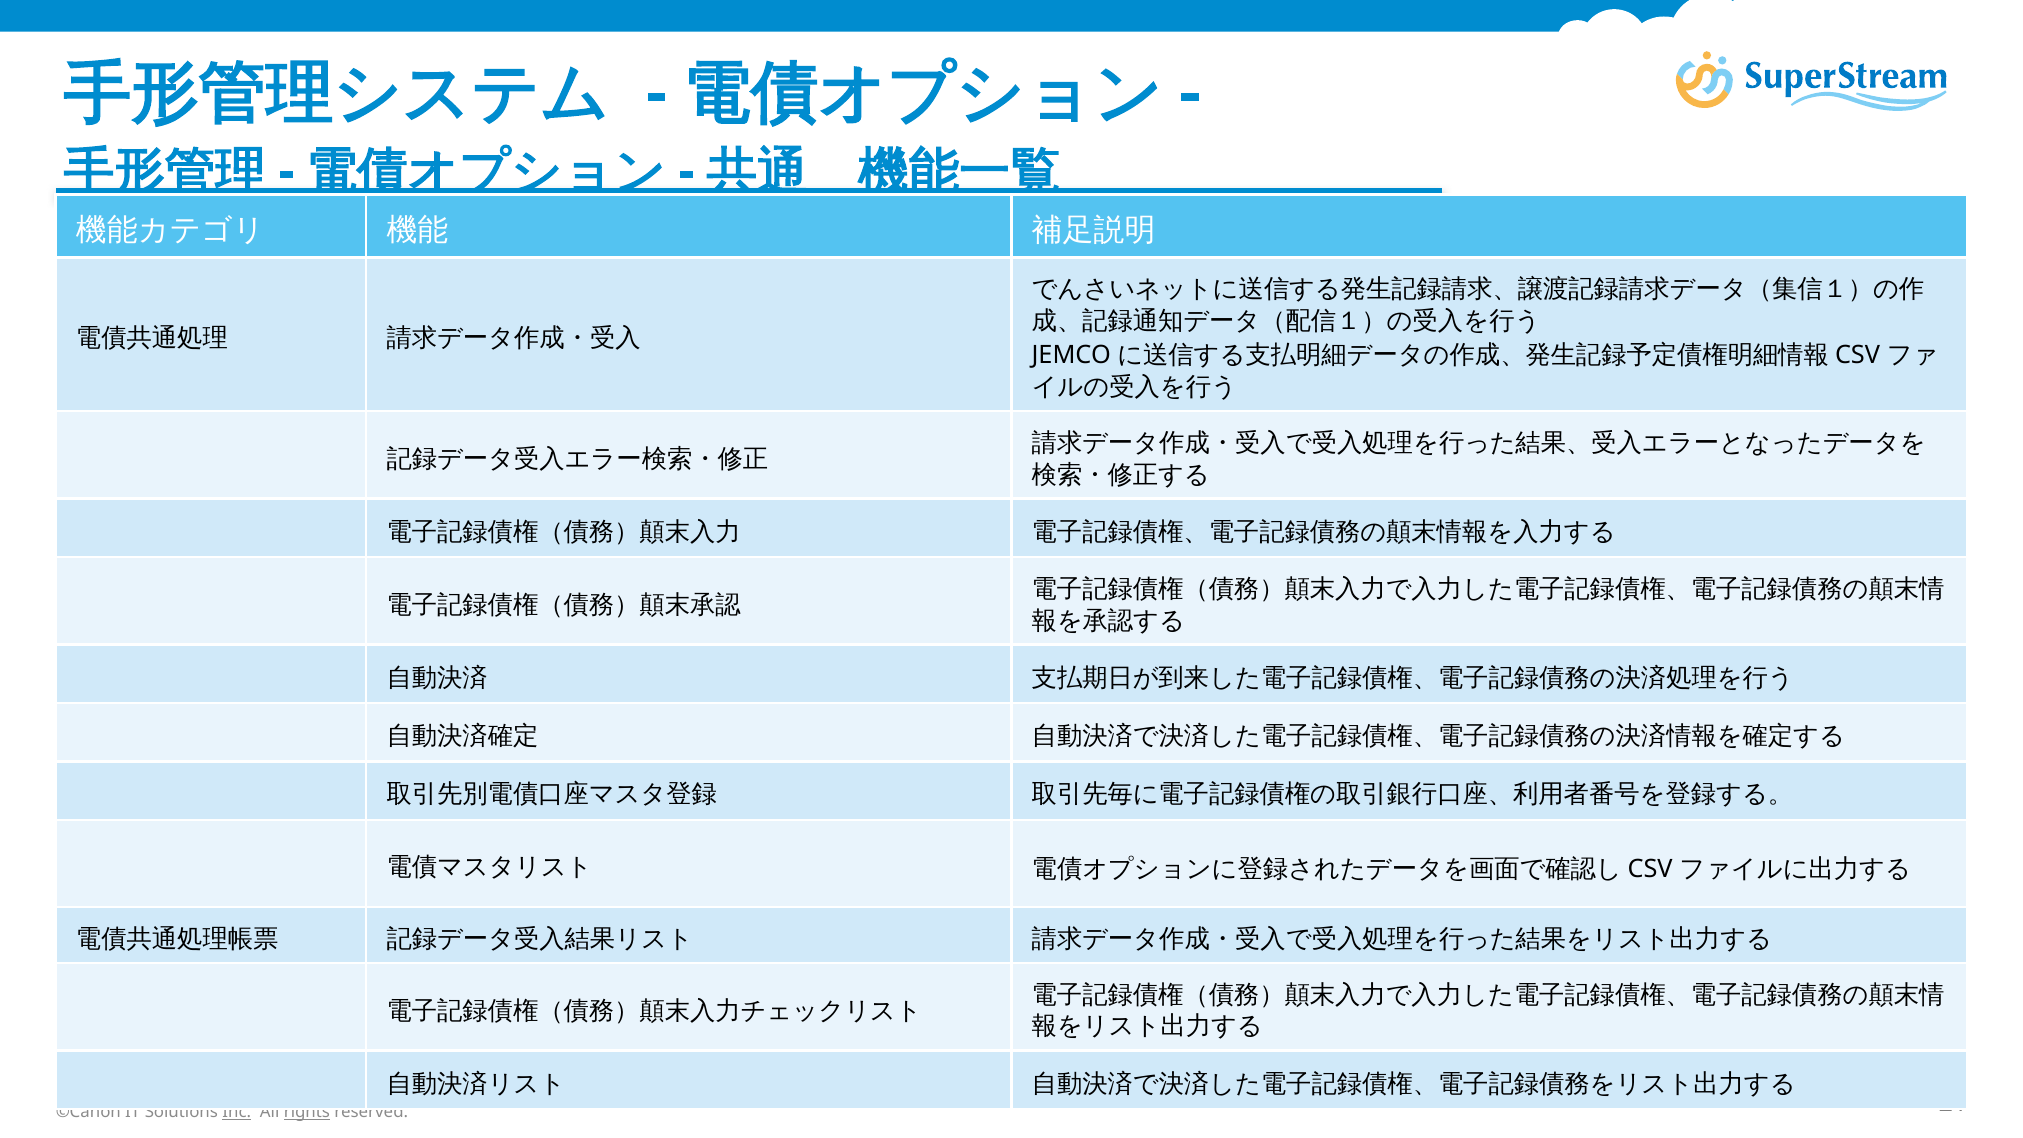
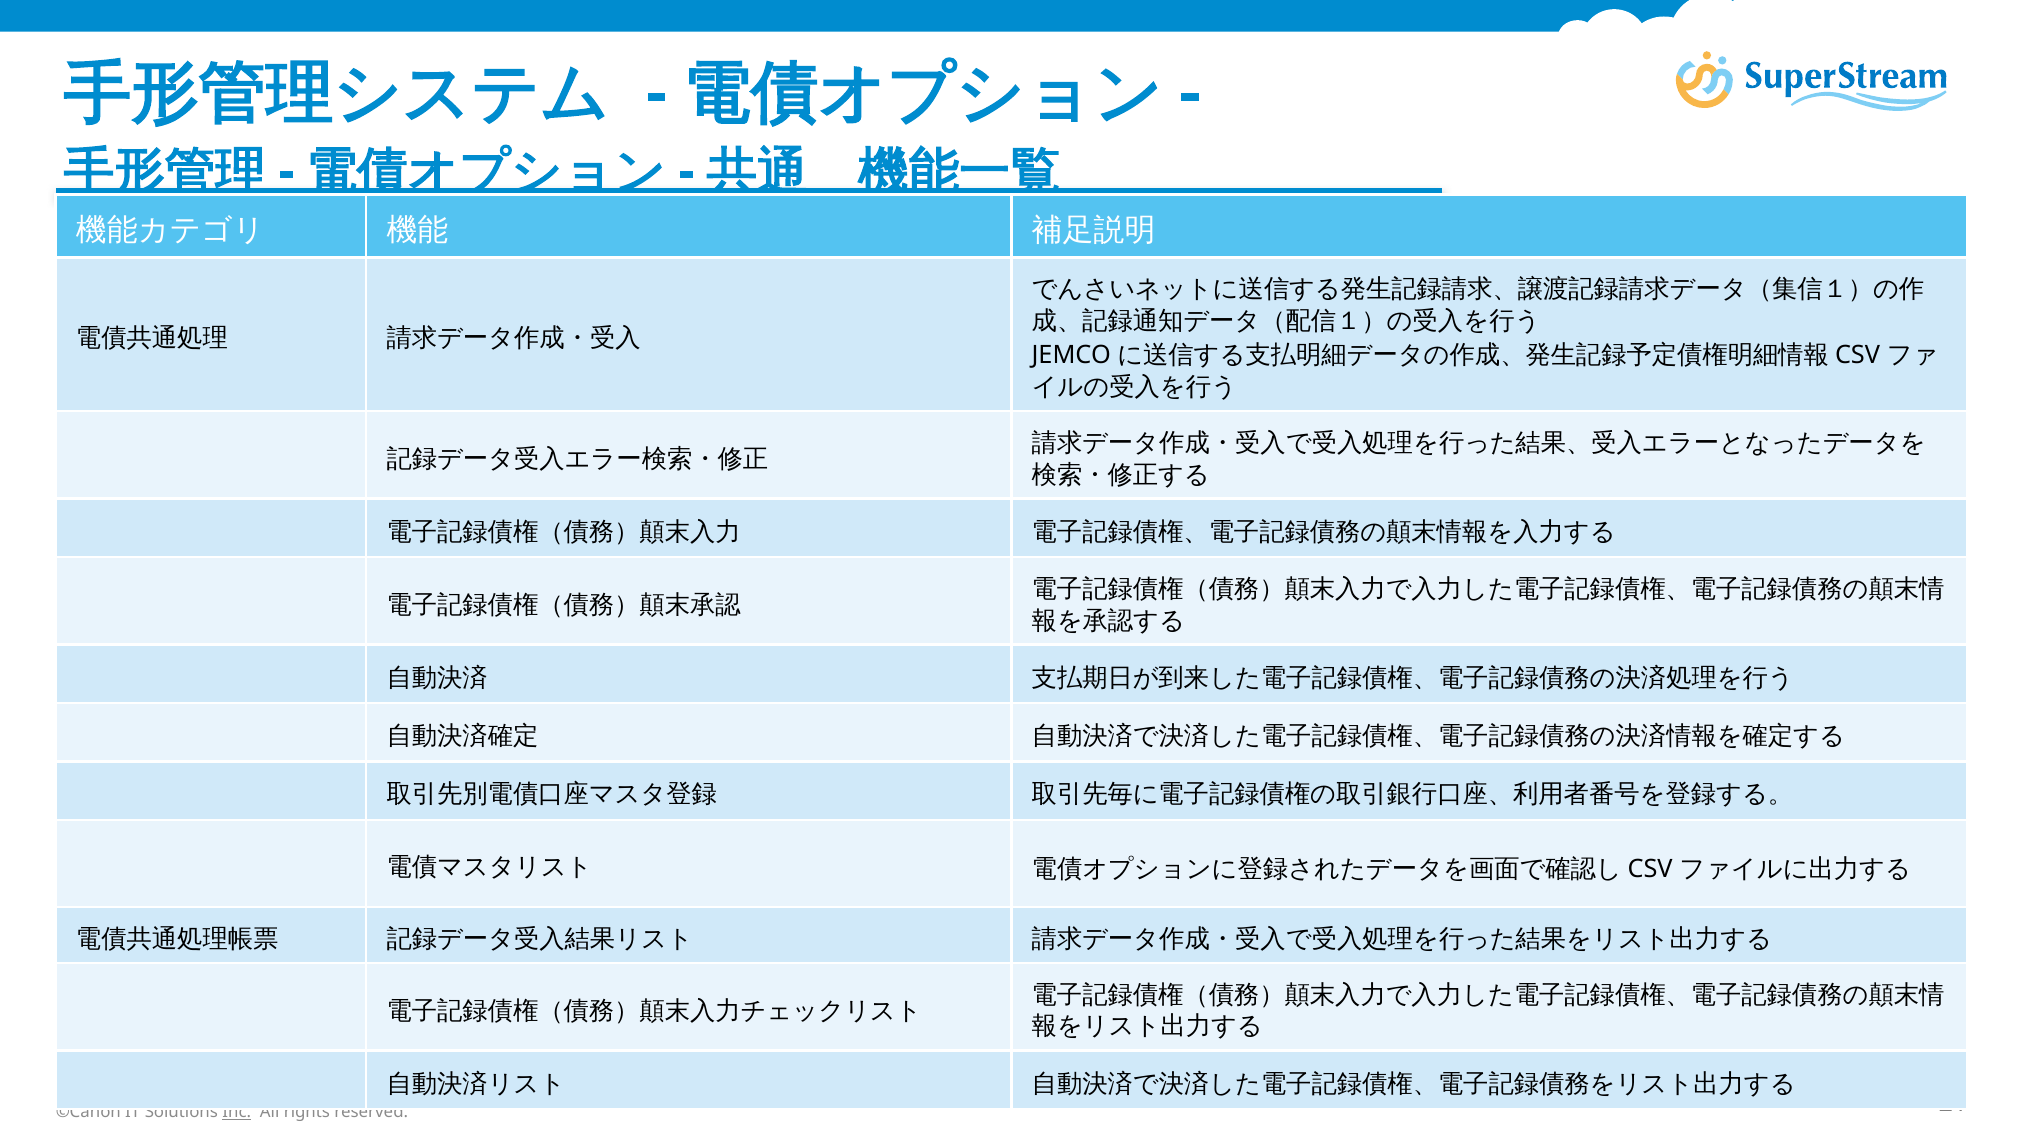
rights underline: present -> none (307, 1112)
